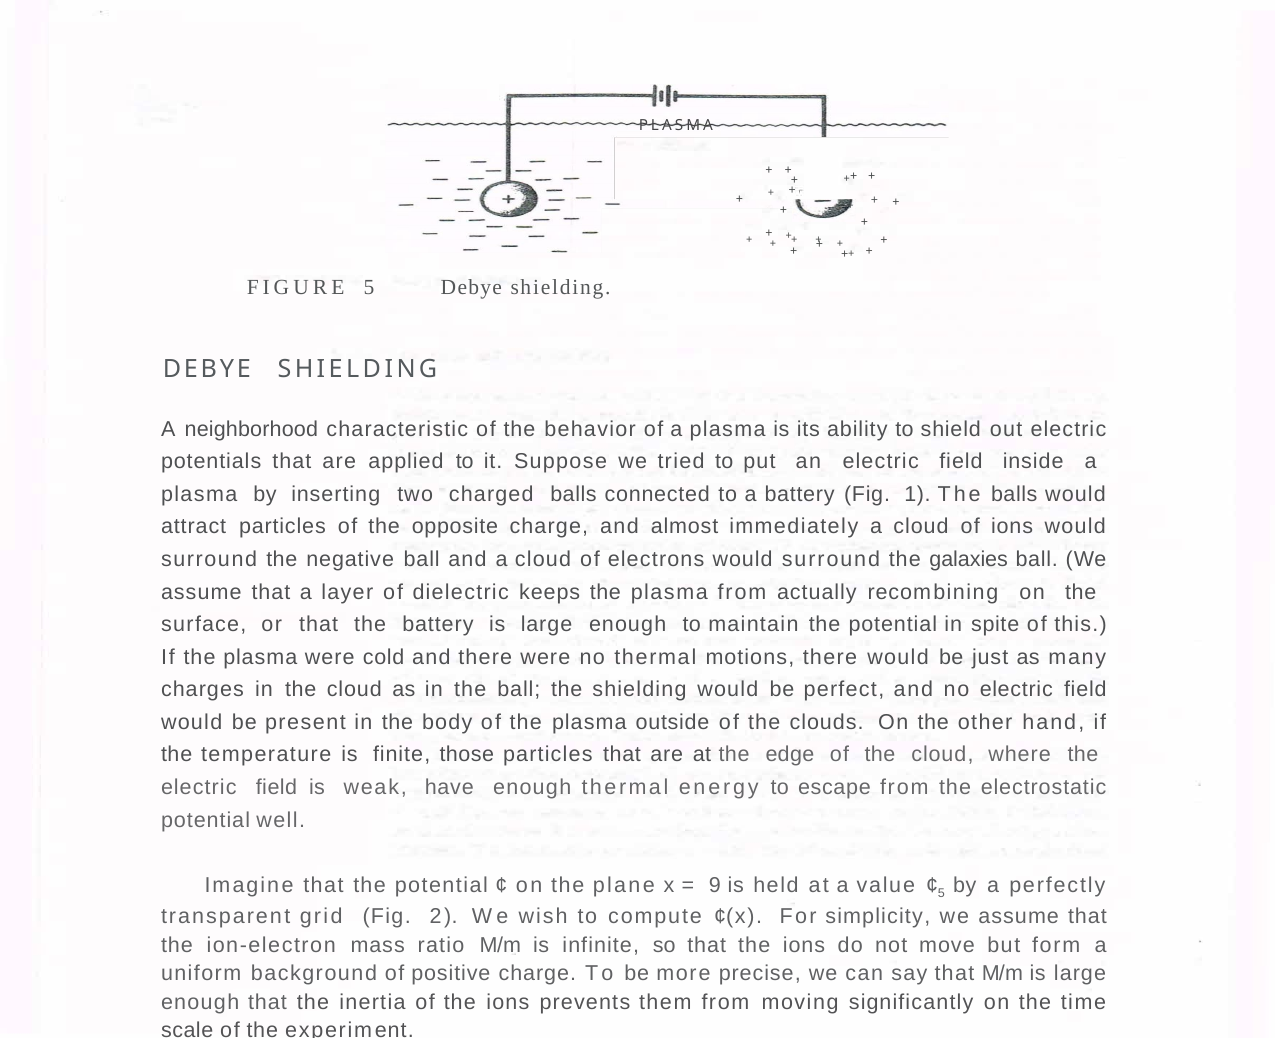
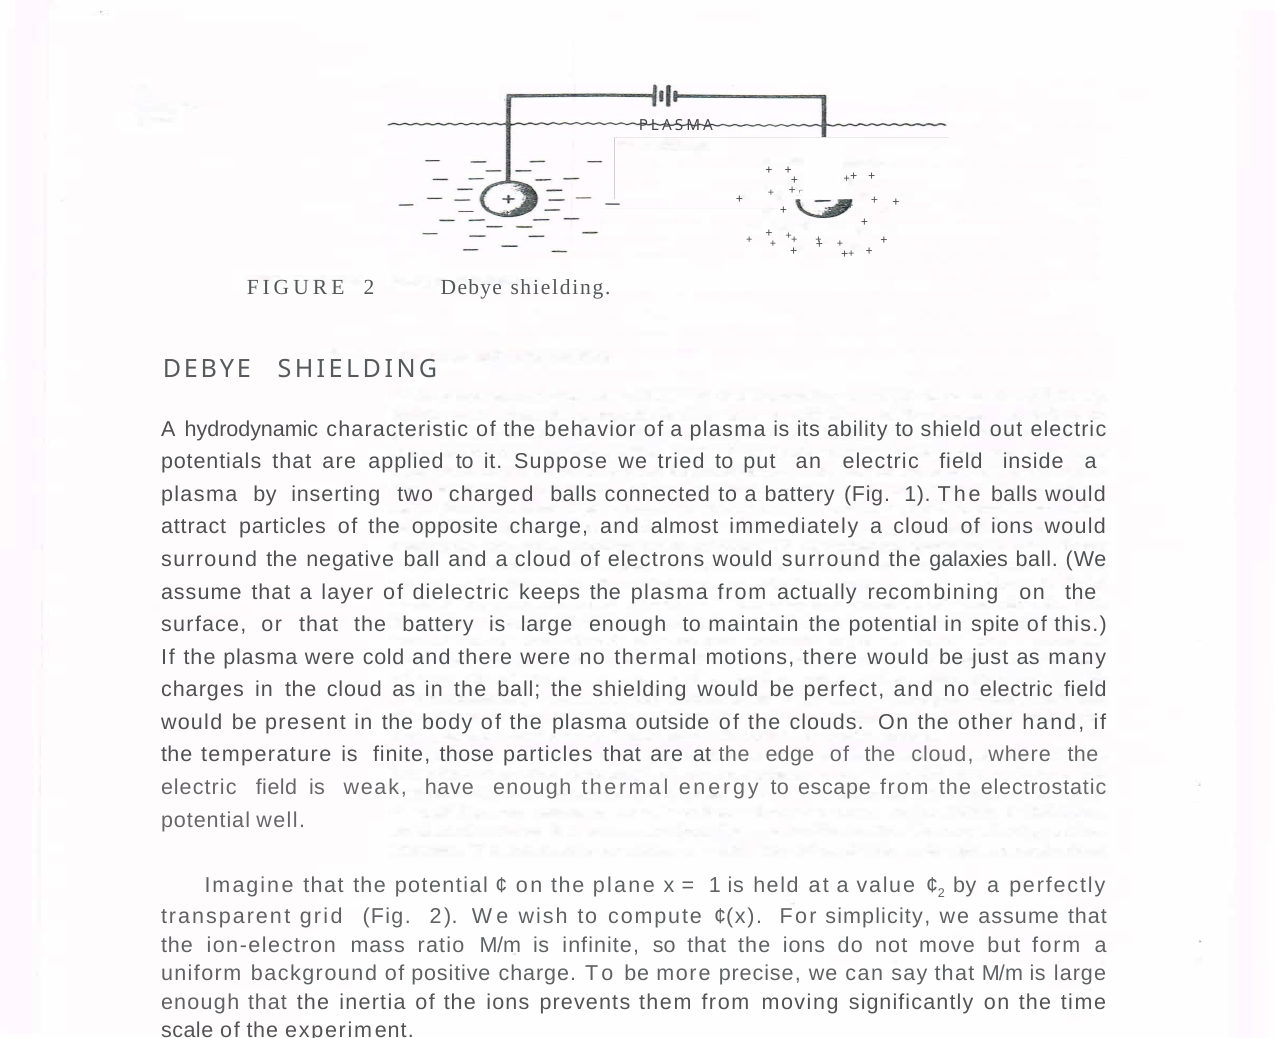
FIGURE 5: 5 -> 2 (369, 288)
neighborhood: neighborhood -> hydrodynamic (251, 429)
9: 9 -> 1 (715, 885)
5: 5 -> 2 (941, 893)
